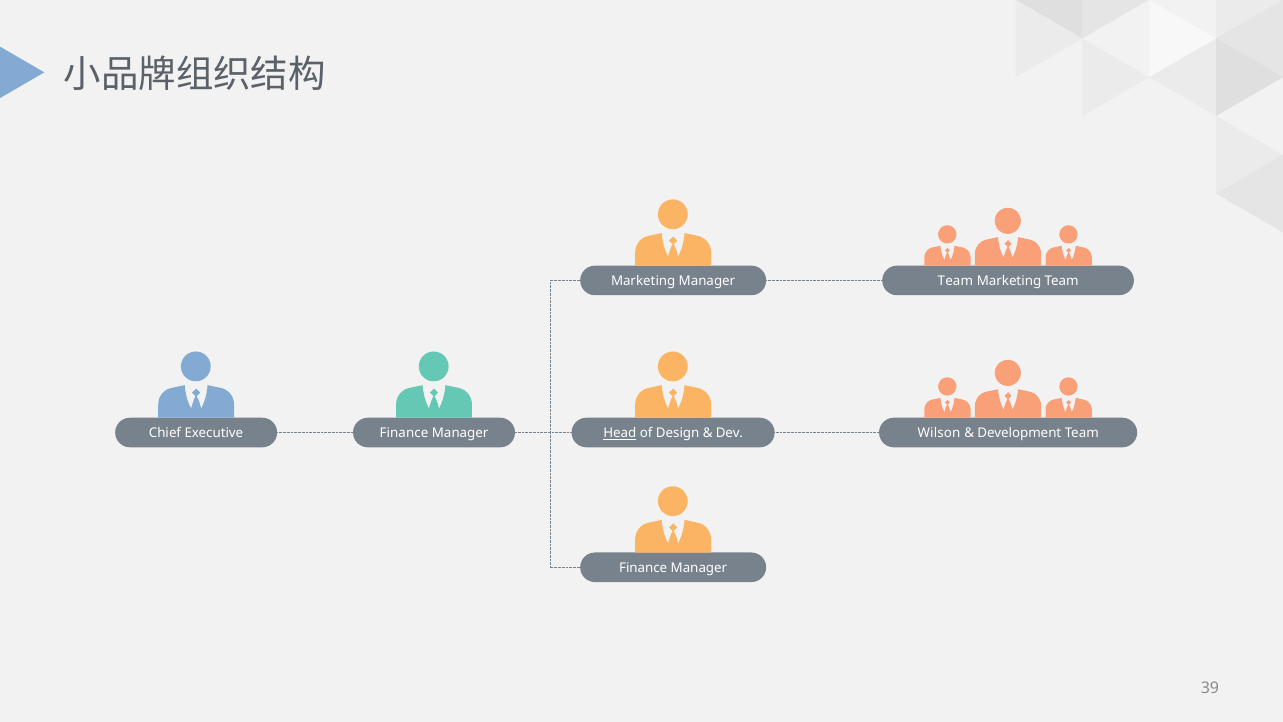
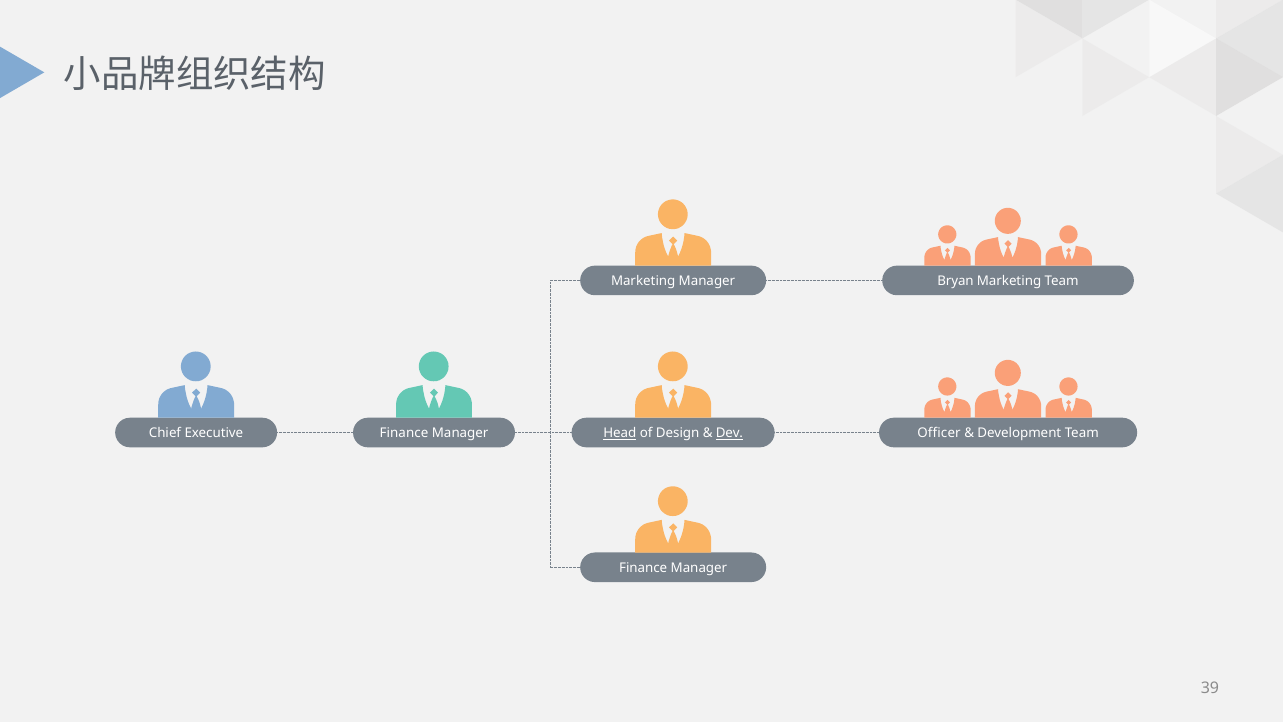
Team: Team -> Bryan (956, 281)
Dev underline: none -> present (729, 433)
Wilson: Wilson -> Officer (939, 433)
